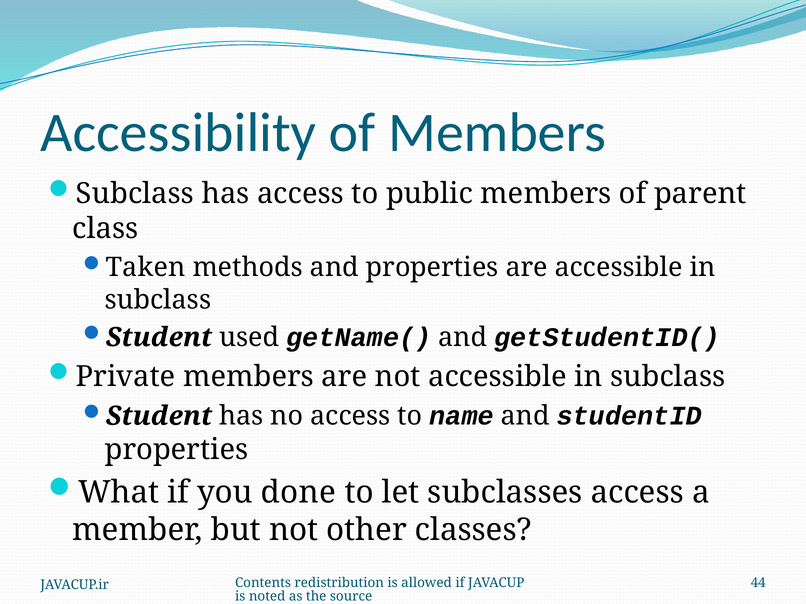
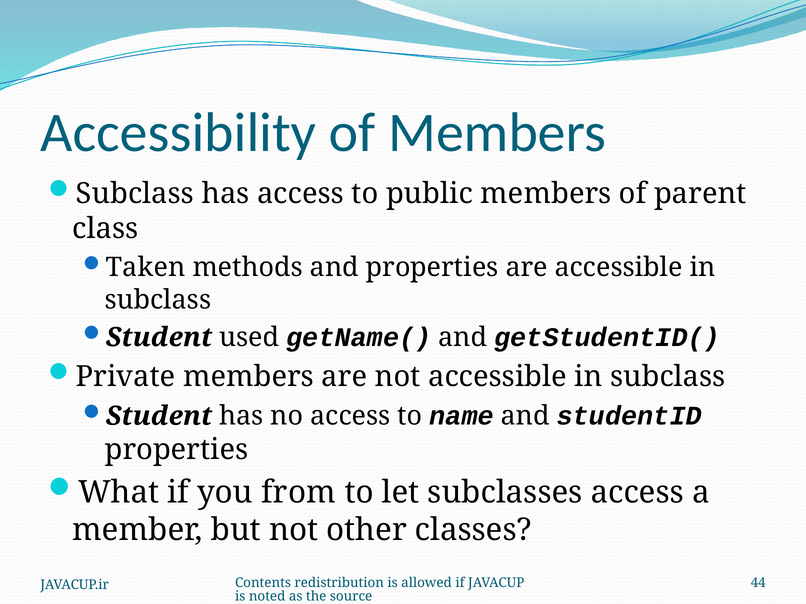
done: done -> from (299, 493)
